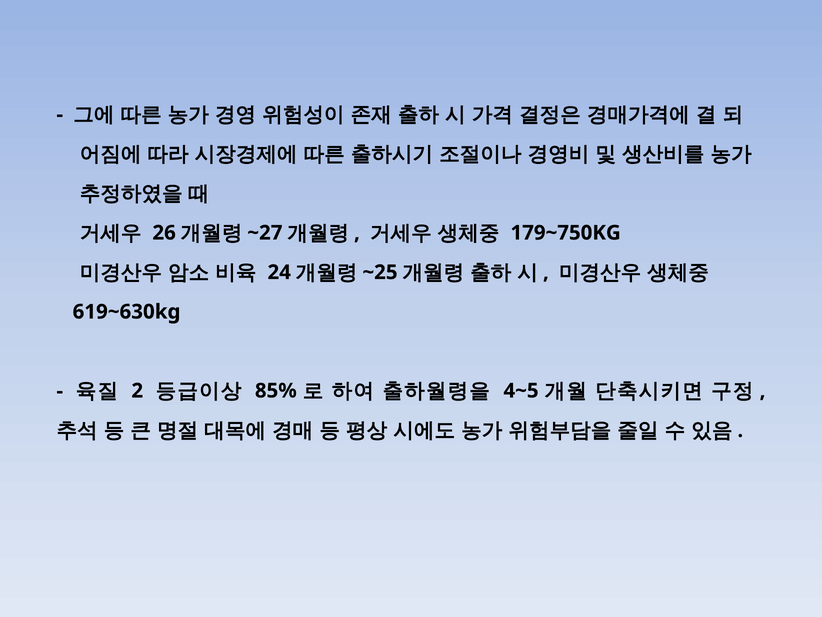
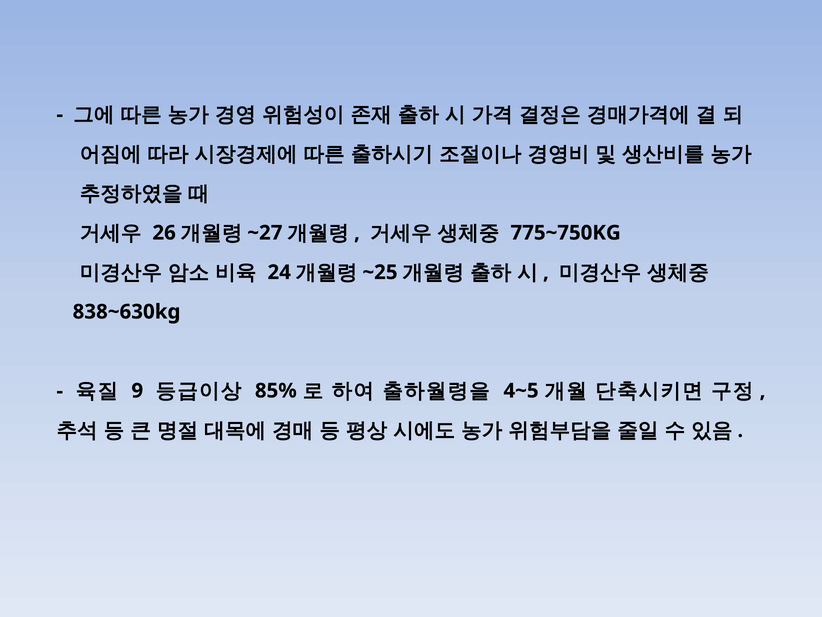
179~750KG: 179~750KG -> 775~750KG (566, 233)
619~630kg: 619~630kg -> 838~630kg (127, 312)
2: 2 -> 9 (137, 390)
